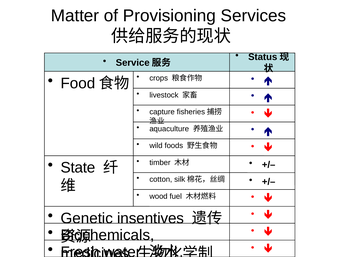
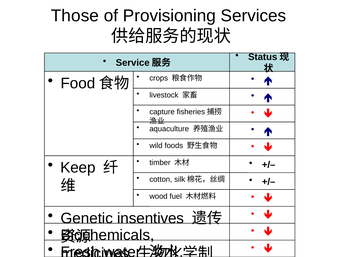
Matter: Matter -> Those (75, 16)
State: State -> Keep (78, 167)
